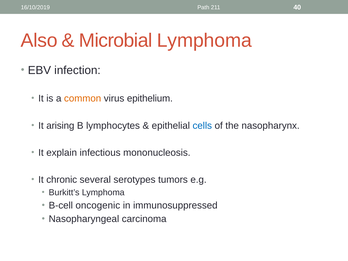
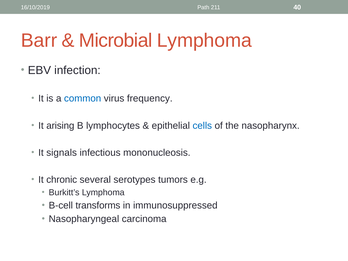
Also: Also -> Barr (39, 41)
common colour: orange -> blue (83, 99)
epithelium: epithelium -> frequency (150, 99)
explain: explain -> signals (62, 153)
oncogenic: oncogenic -> transforms (98, 205)
